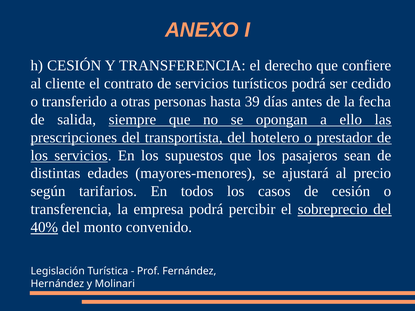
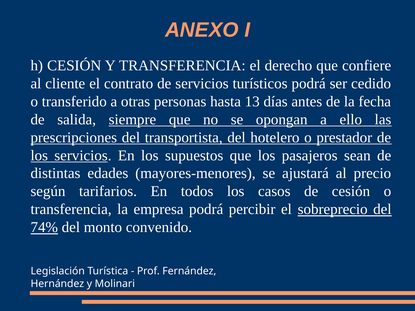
39: 39 -> 13 (252, 102)
40%: 40% -> 74% (44, 227)
